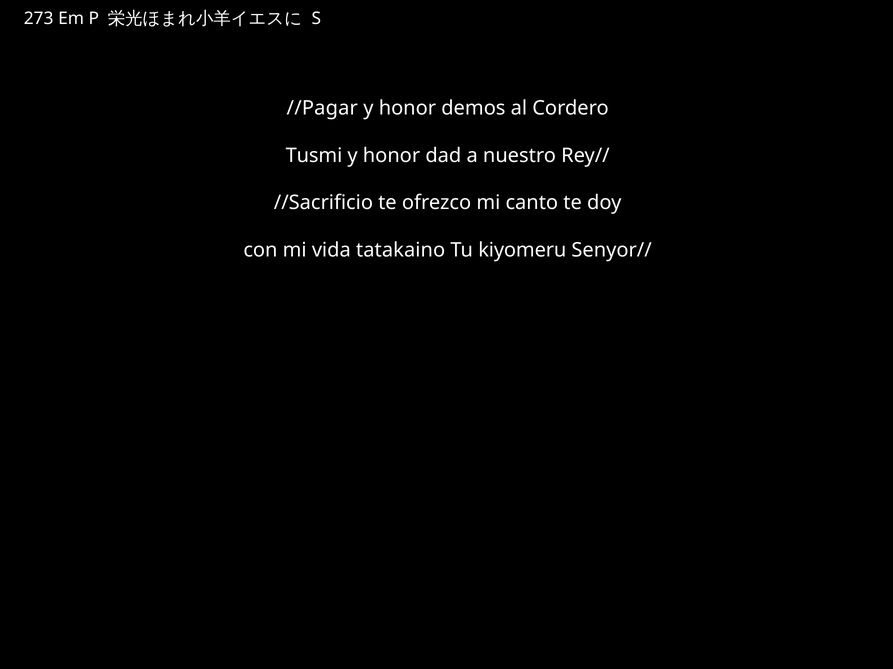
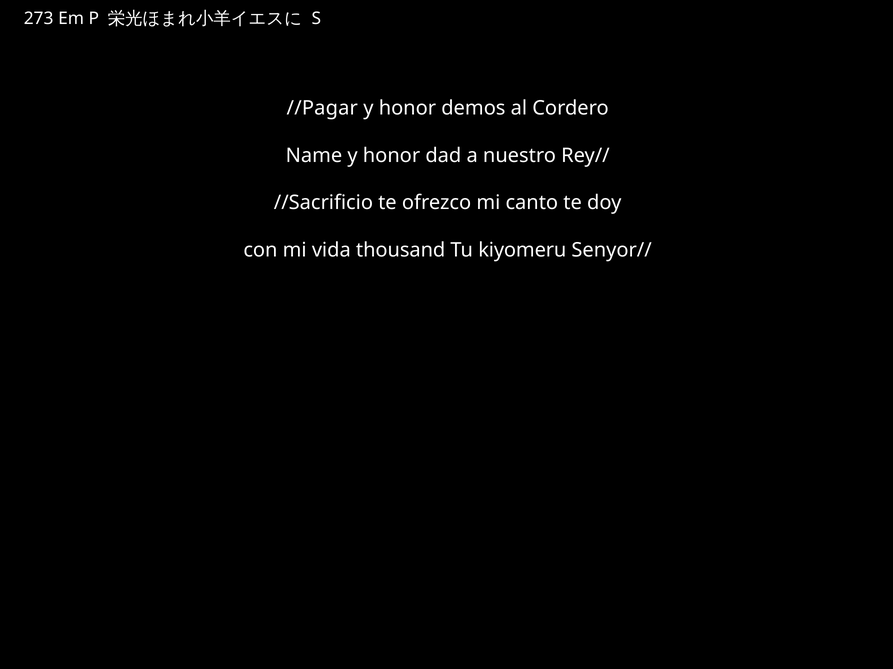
Tusmi: Tusmi -> Name (314, 156)
tatakaino: tatakaino -> thousand (401, 250)
